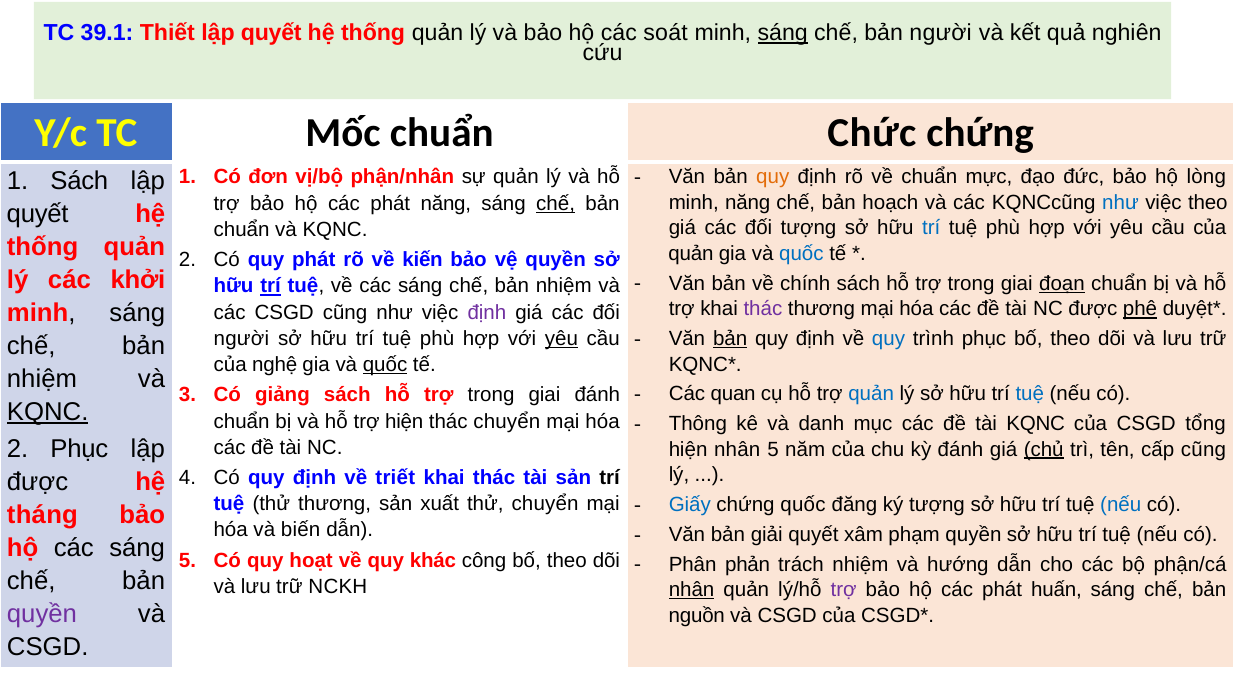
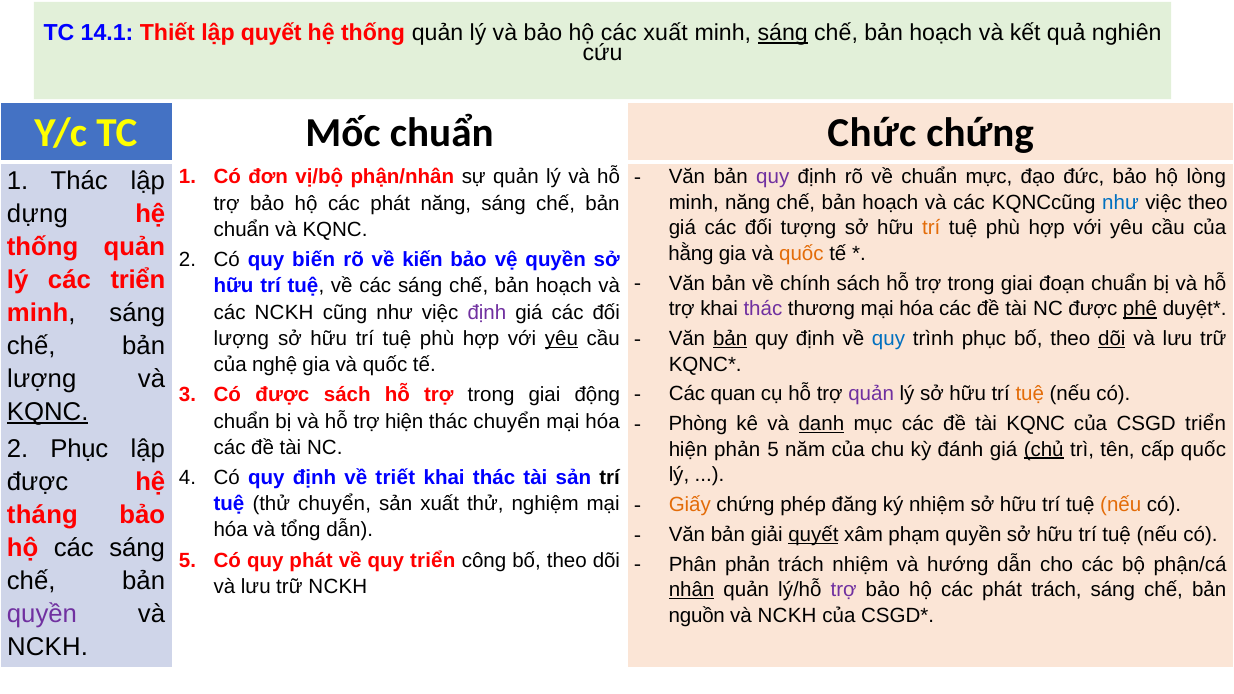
39.1: 39.1 -> 14.1 (107, 33)
các soát: soát -> xuất (666, 33)
người: người -> hoạch (941, 33)
quy colour: orange -> purple (773, 177)
1 Sách: Sách -> Thác (79, 181)
chế underline: present -> none (556, 203)
quyết: quyết -> dựng (37, 214)
trí colour: blue -> orange (931, 228)
quản: quản -> hằng (691, 254)
quốc colour: blue -> orange (801, 254)
quy phát: phát -> biến (314, 260)
các khởi: khởi -> triển (138, 280)
đoạn underline: present -> none (1062, 283)
trí underline: present -> none (271, 286)
nhiệm: nhiệm -> hoạch (564, 286)
các CSGD: CSGD -> NCKH (284, 312)
người: người -> lượng (241, 339)
dõi underline: none -> present (1112, 339)
quốc underline: present -> none (385, 365)
nhiệm: nhiệm -> lượng (42, 379)
quản colour: blue -> purple (871, 394)
tuệ colour: blue -> orange (1030, 394)
Có giảng: giảng -> được (282, 395)
giai đánh: đánh -> động (597, 395)
Thông: Thông -> Phòng (698, 424)
danh underline: none -> present (821, 424)
CSGD tổng: tổng -> triển (1206, 424)
hiện nhân: nhân -> phản (737, 449)
cấp cũng: cũng -> quốc (1203, 449)
thử thương: thương -> chuyển (335, 504)
thử chuyển: chuyển -> nghiệm (545, 504)
Giấy colour: blue -> orange (690, 505)
chứng quốc: quốc -> phép (803, 505)
ký tượng: tượng -> nhiệm (937, 505)
nếu colour: blue -> orange (1121, 505)
biến: biến -> tổng (301, 530)
quyết underline: none -> present (813, 535)
quy hoạt: hoạt -> phát (311, 560)
quy khác: khác -> triển (433, 560)
phát huấn: huấn -> trách (1056, 590)
CSGD: CSGD -> NCKH (787, 616)
CSGD: CSGD -> NCKH (48, 647)
